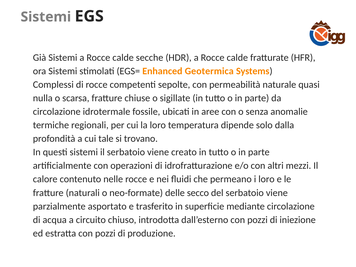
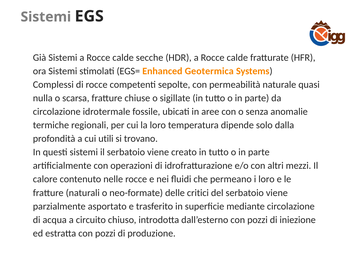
tale: tale -> utili (106, 139)
secco: secco -> critici (198, 193)
